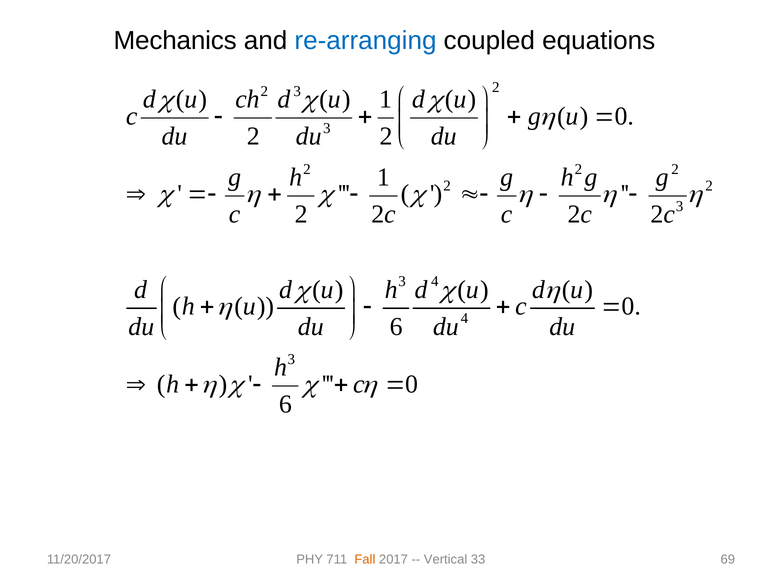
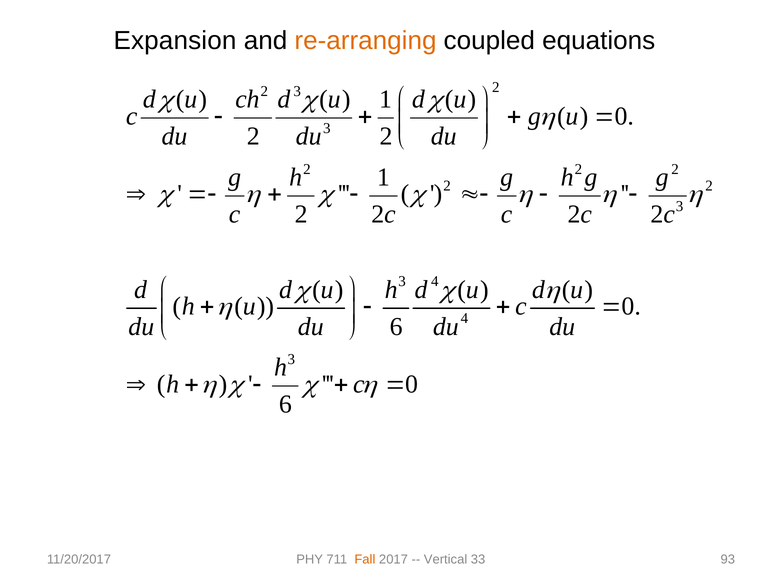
Mechanics: Mechanics -> Expansion (175, 41)
re-arranging colour: blue -> orange (365, 41)
69: 69 -> 93 (728, 560)
